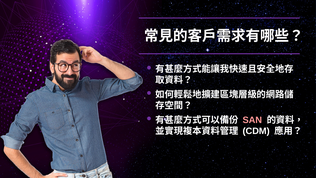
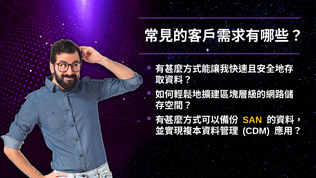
SAN colour: pink -> yellow (252, 120)
